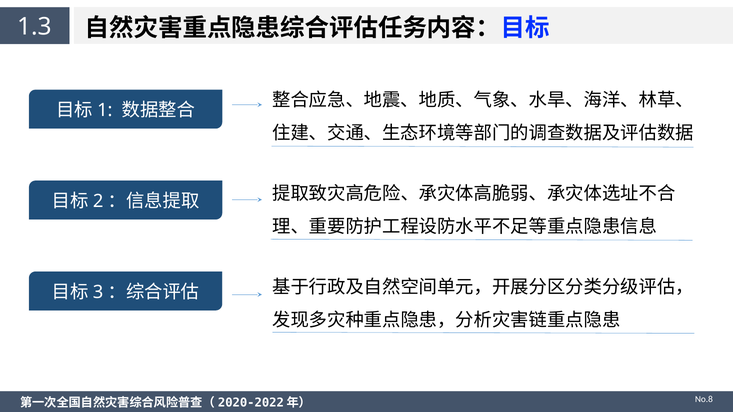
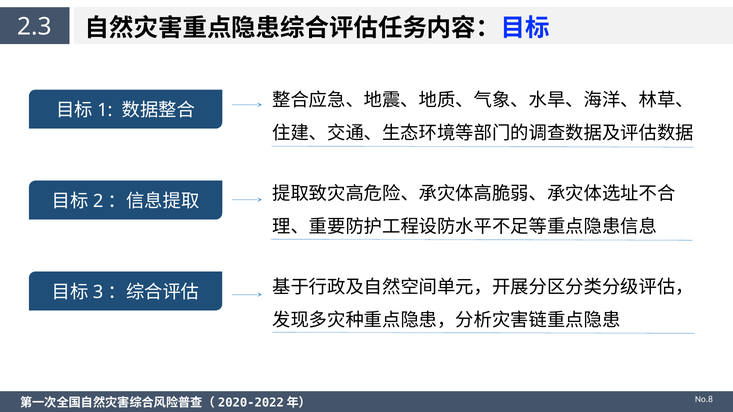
1.3: 1.3 -> 2.3 (34, 27)
